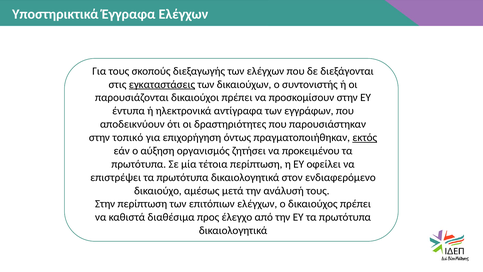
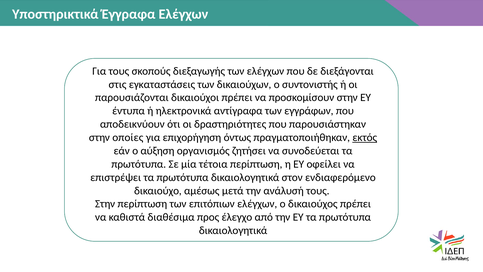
εγκαταστάσεις underline: present -> none (162, 84)
τοπικό: τοπικό -> οποίες (128, 137)
προκειμένου: προκειμένου -> συνοδεύεται (311, 151)
